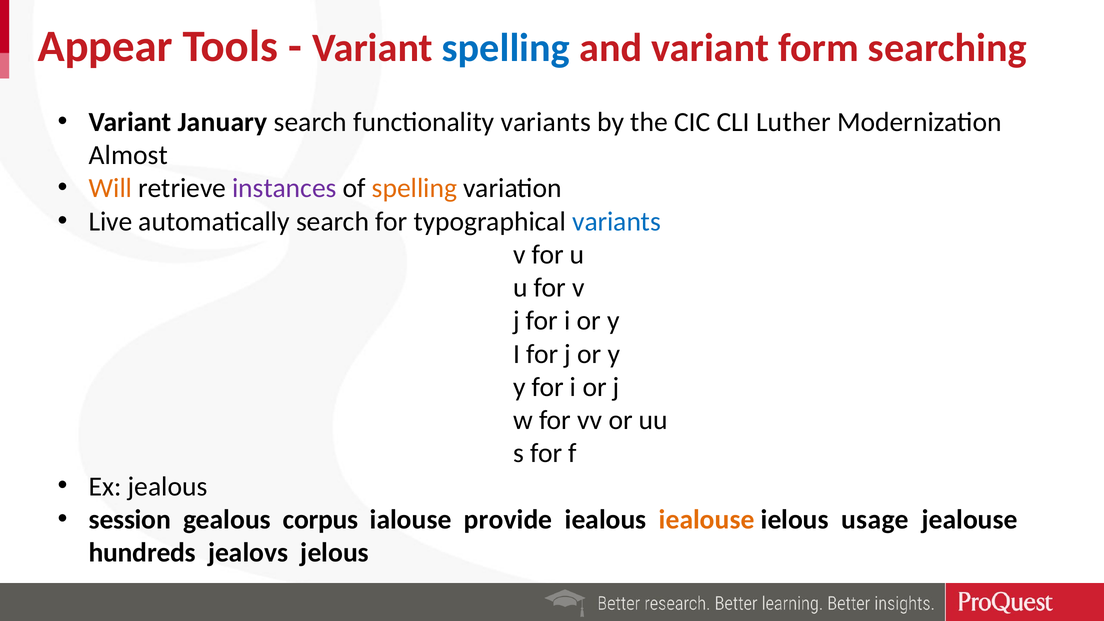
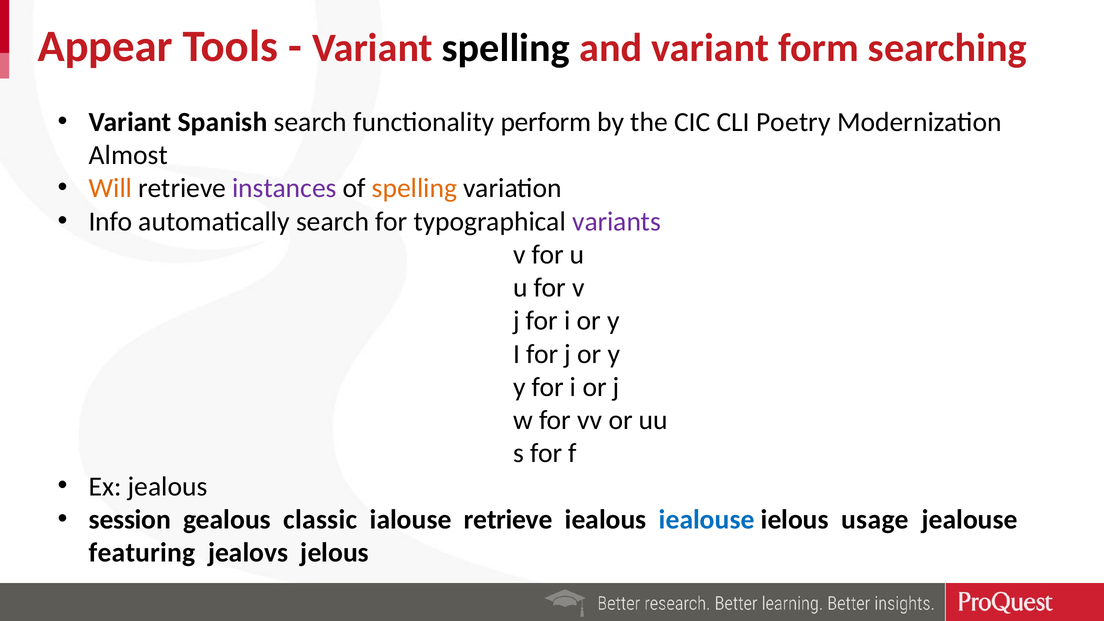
spelling colour: blue -> black (506, 48)
January: January -> Spanish (223, 122)
functionality variants: variants -> perform (546, 122)
Luther: Luther -> Poetry (793, 122)
Live: Live -> Info (111, 221)
variants colour: blue -> purple (617, 221)
corpus: corpus -> classic (320, 520)
ialouse provide: provide -> retrieve (508, 520)
iealouse colour: orange -> blue (707, 520)
hundreds: hundreds -> featuring (142, 553)
